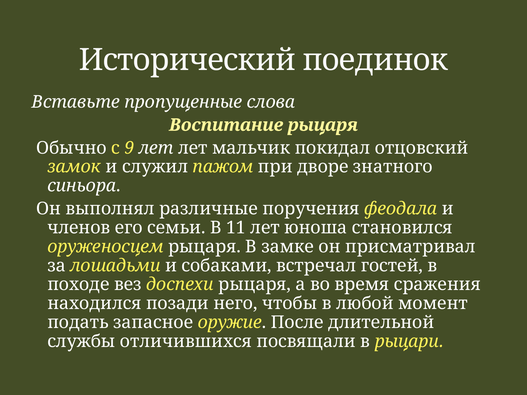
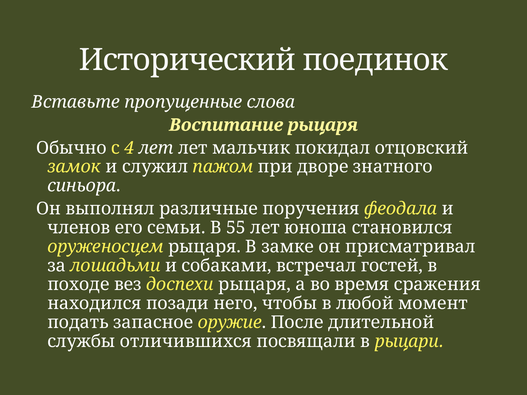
9: 9 -> 4 (129, 148)
11: 11 -> 55 (236, 228)
